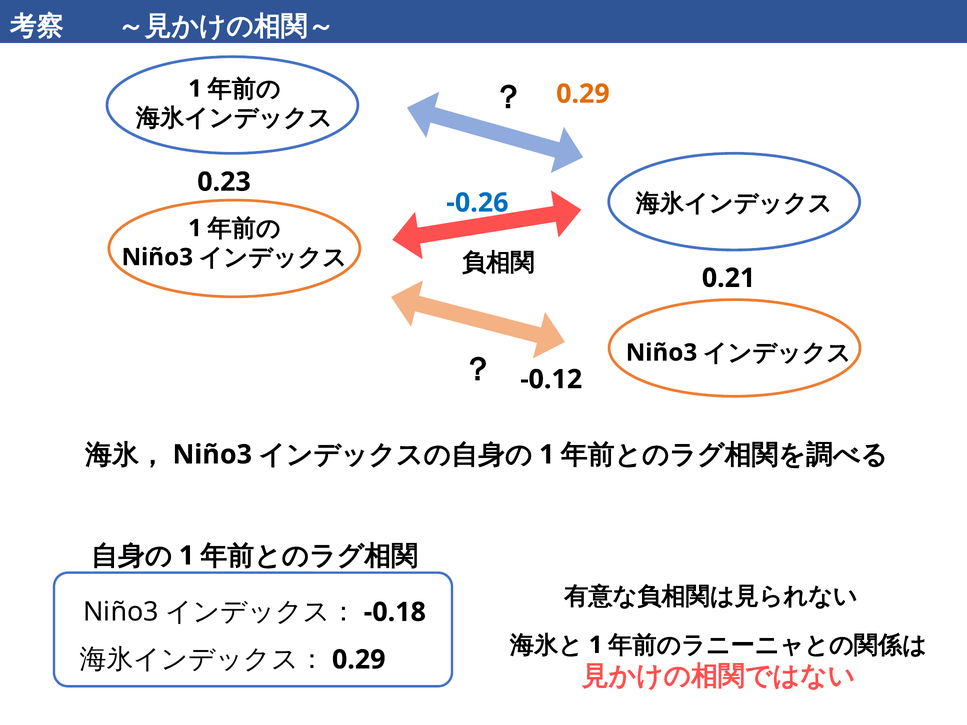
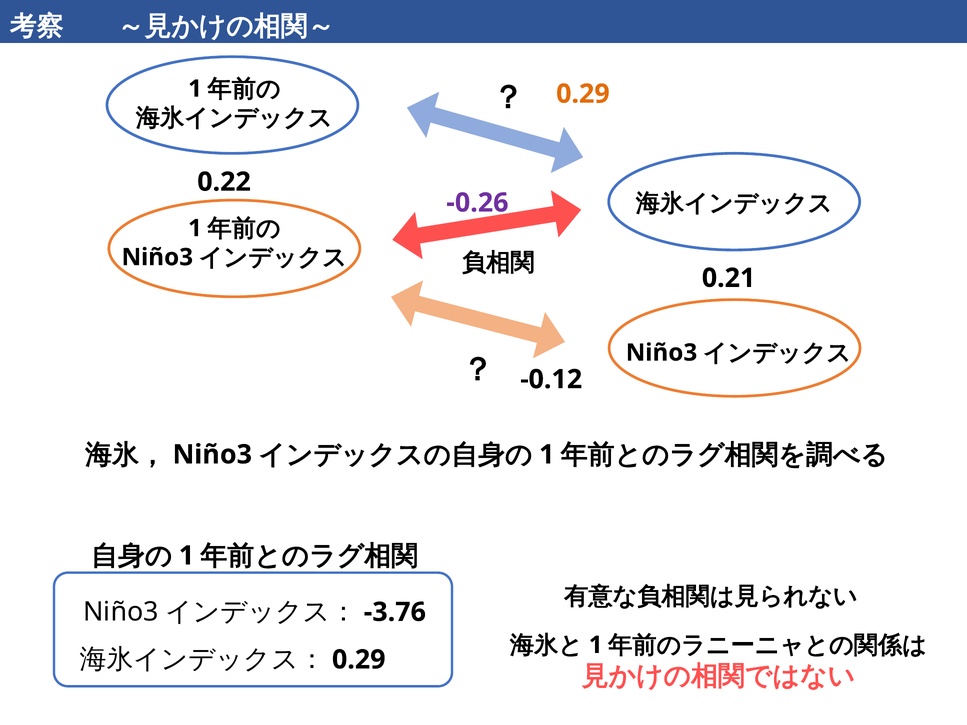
0.23: 0.23 -> 0.22 (224, 182)
-0.26 colour: blue -> purple (477, 203)
-0.18: -0.18 -> -3.76 (395, 612)
